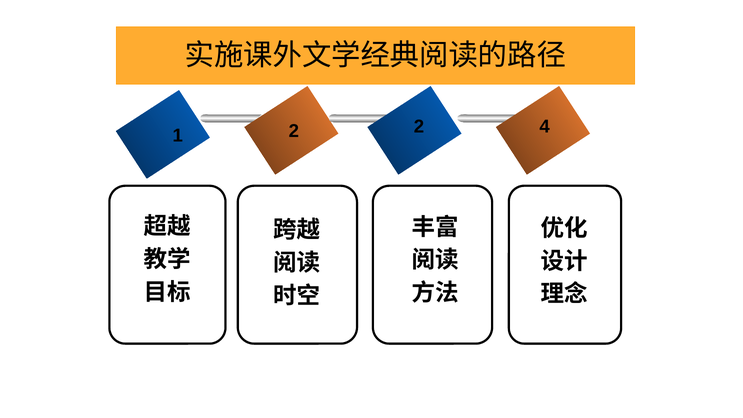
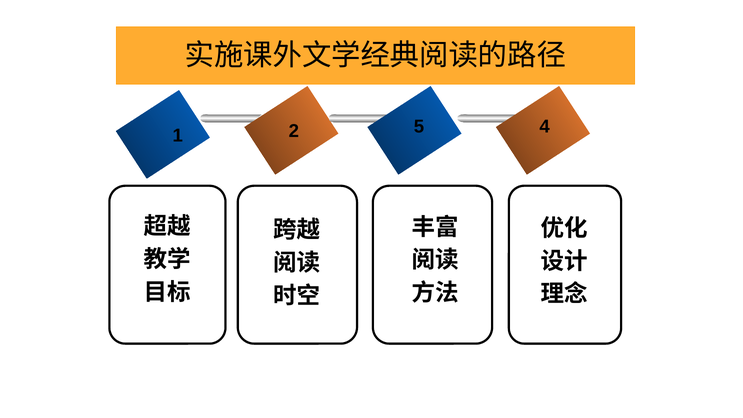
1 2: 2 -> 5 (419, 126)
